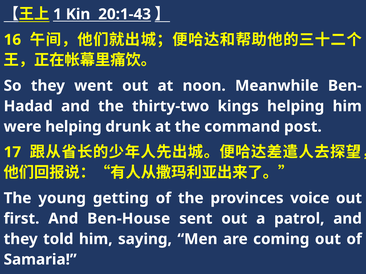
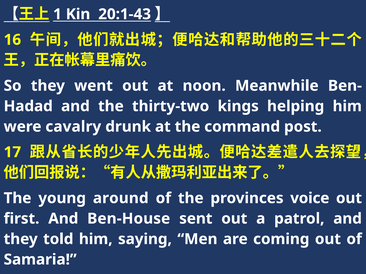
were helping: helping -> cavalry (73, 127)
getting: getting -> around (121, 199)
